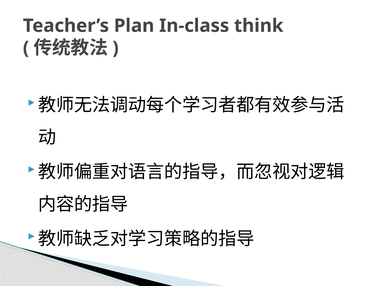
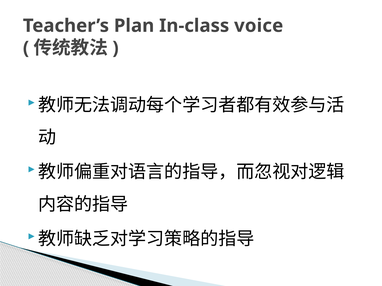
think: think -> voice (259, 26)
